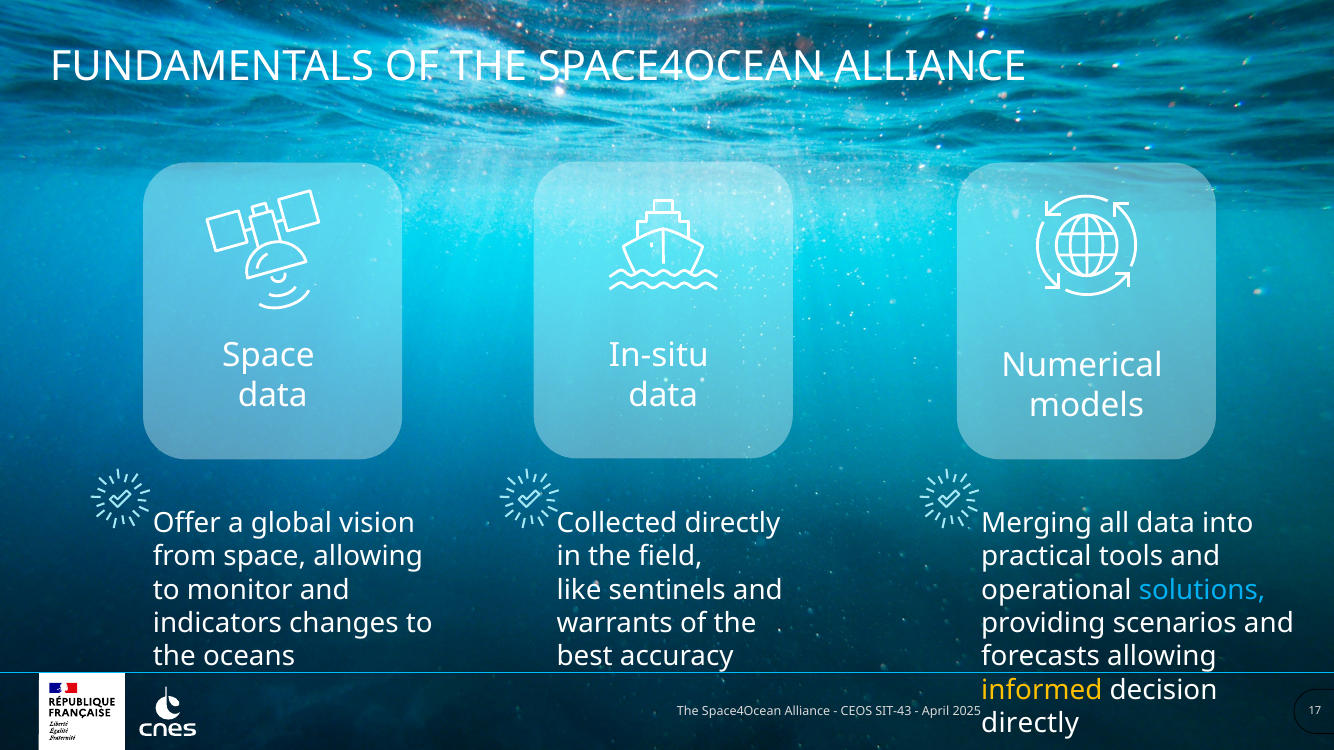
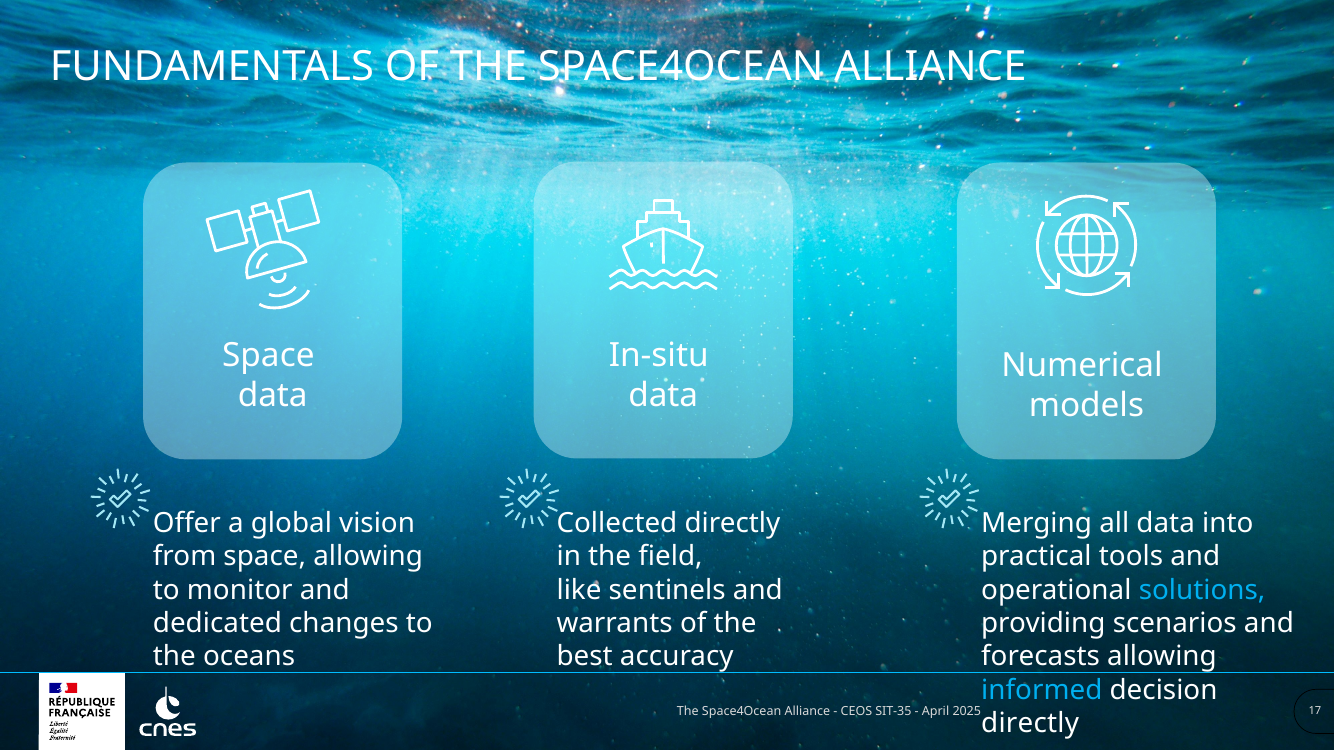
indicators: indicators -> dedicated (217, 624)
informed colour: yellow -> light blue (1042, 690)
SIT-43: SIT-43 -> SIT-35 (893, 711)
